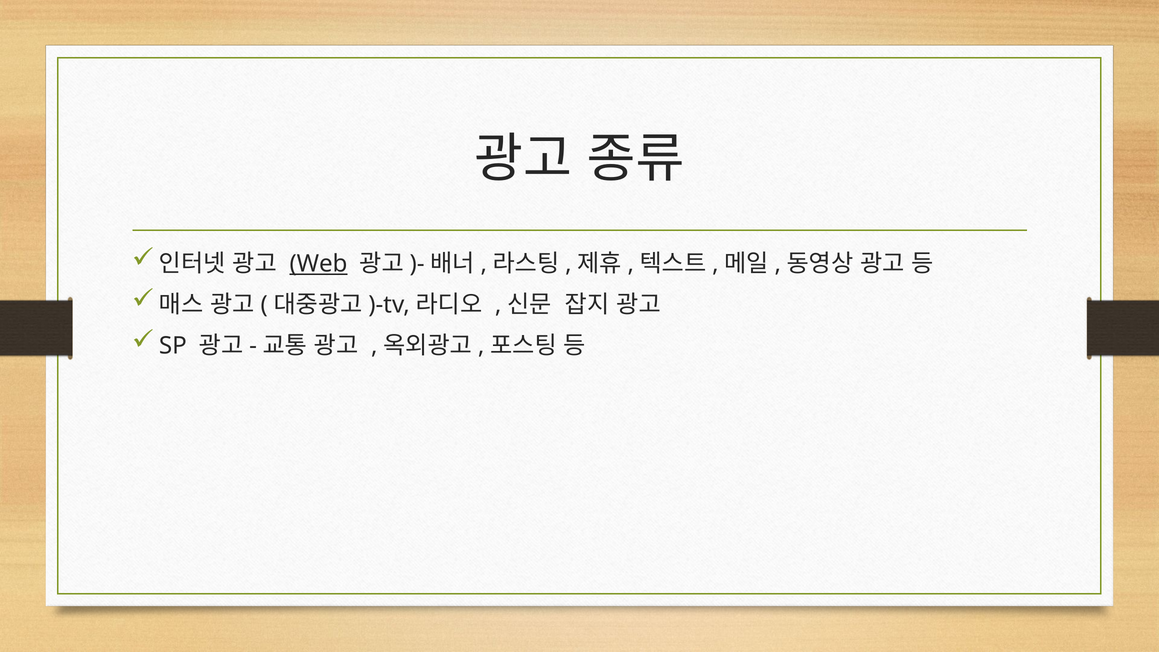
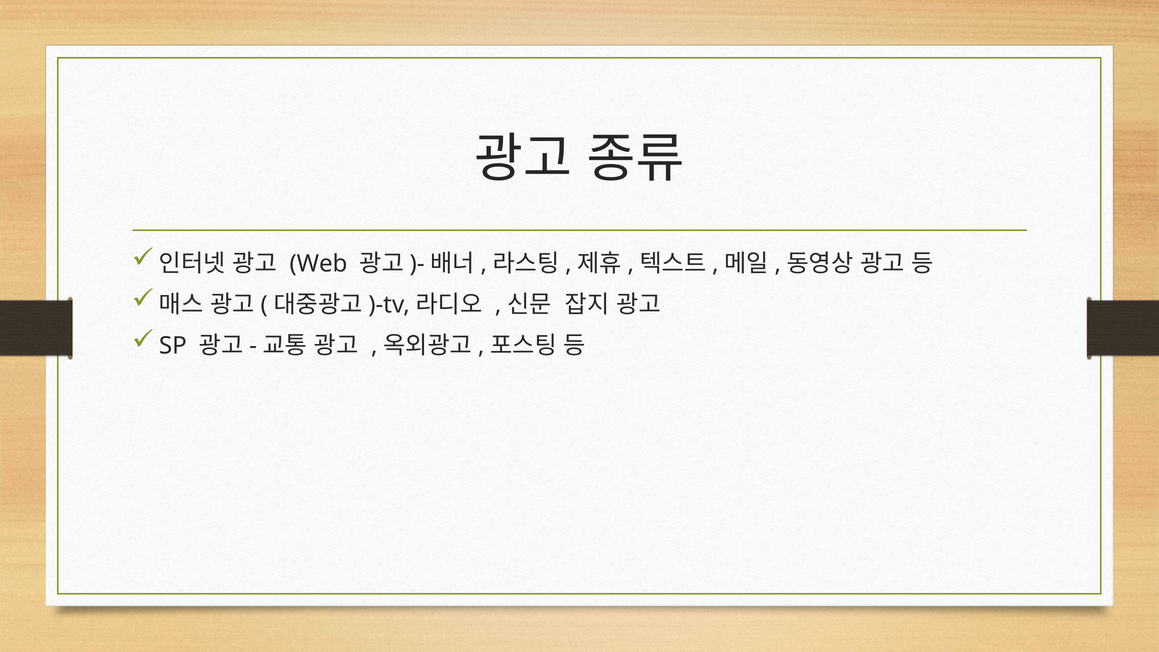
Web underline: present -> none (318, 264)
